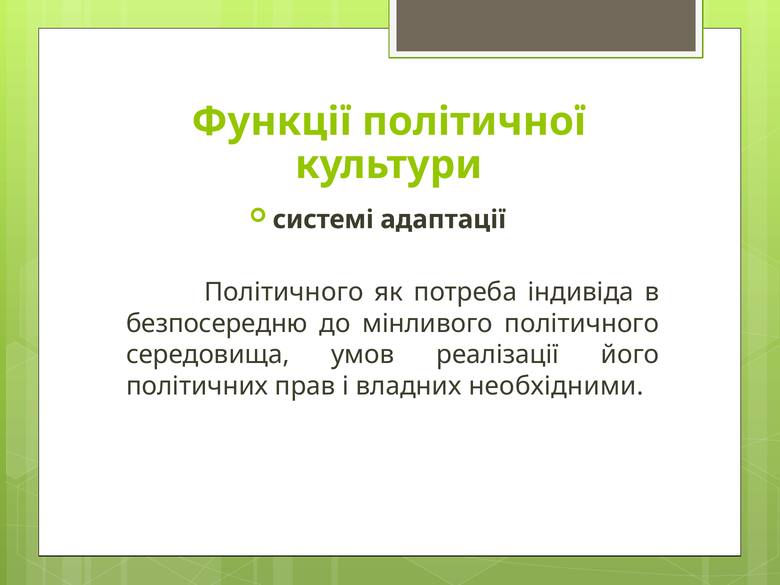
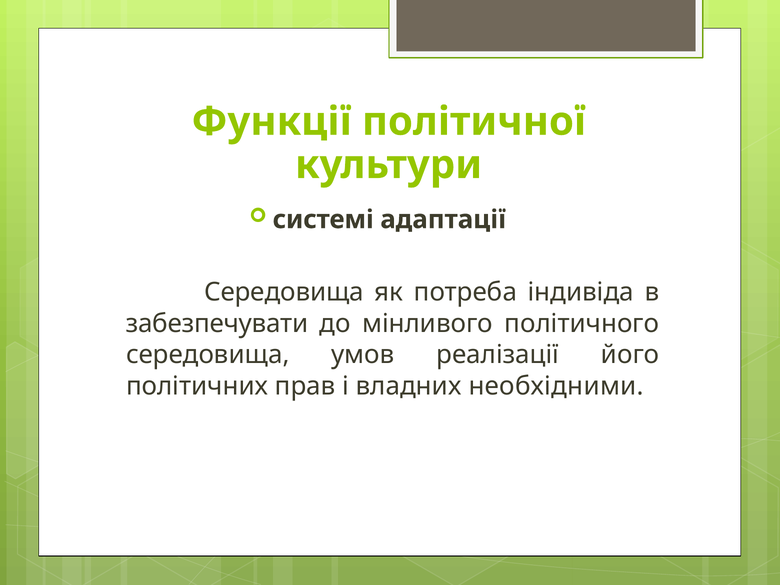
Політичного: Політичного -> Середовища (284, 292)
безпосередню: безпосередню -> забезпечувати (217, 324)
